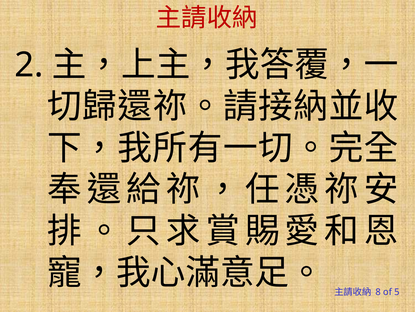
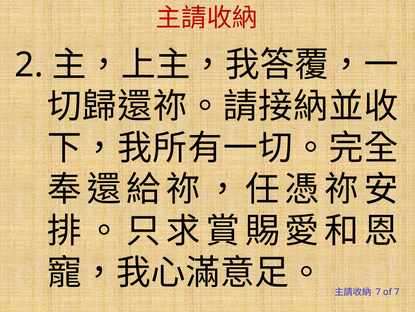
8: 8 -> 7 (378, 291)
of 5: 5 -> 7 (397, 291)
